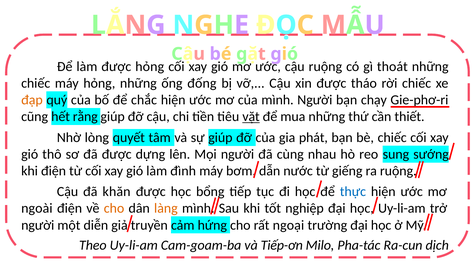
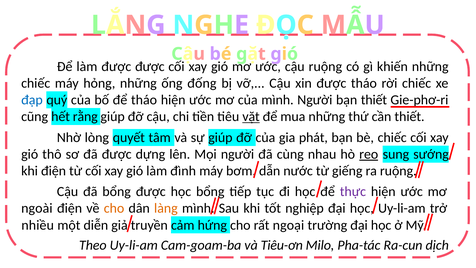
được hỏng: hỏng -> được (150, 67)
thoát: thoát -> khiến (392, 67)
đạp colour: orange -> blue (32, 100)
để chắc: chắc -> tháo (144, 100)
bạn chạy: chạy -> thiết (374, 100)
reo underline: none -> present (369, 154)
đã khăn: khăn -> bổng (117, 192)
thực colour: blue -> purple (353, 192)
người: người -> nhiều (38, 225)
Tiếp-ơn: Tiếp-ơn -> Tiêu-ơn (282, 245)
